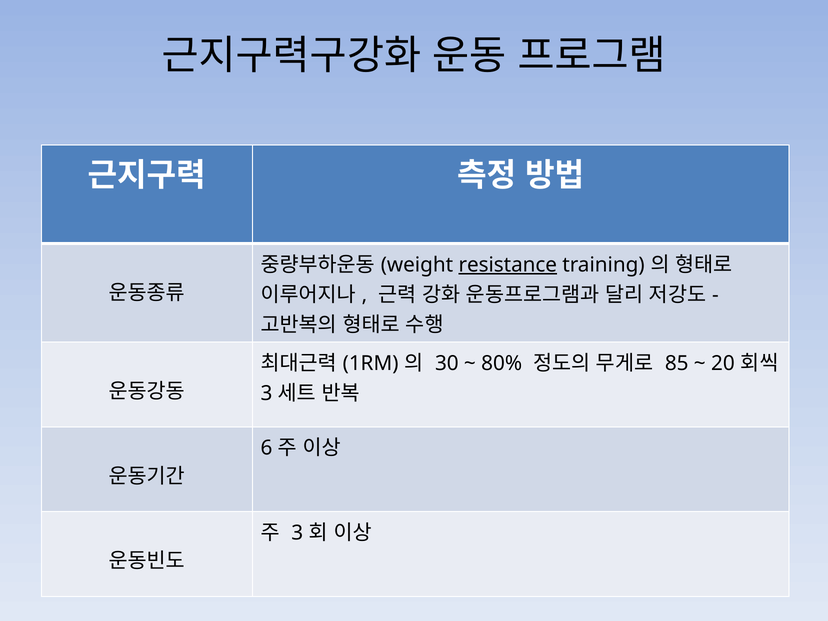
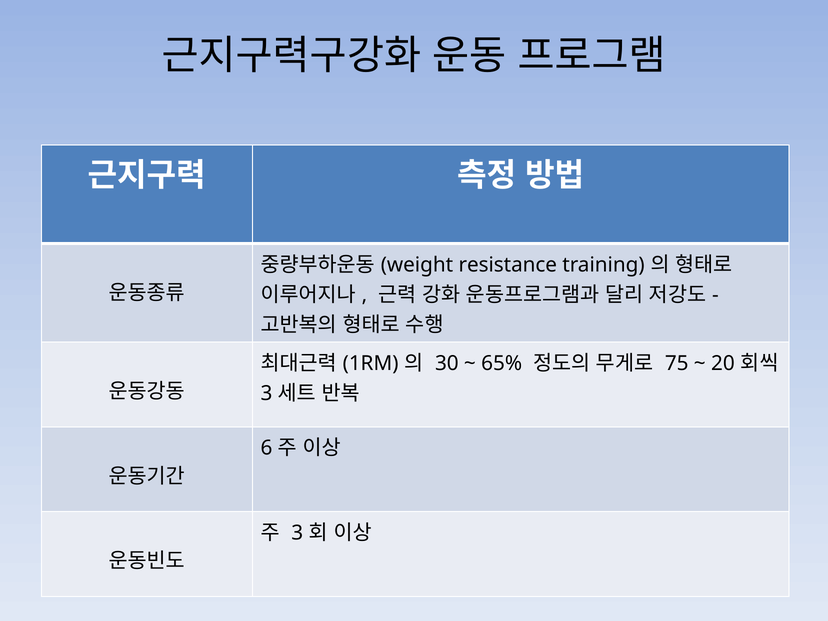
resistance underline: present -> none (508, 265)
80%: 80% -> 65% (502, 363)
85: 85 -> 75 (677, 363)
